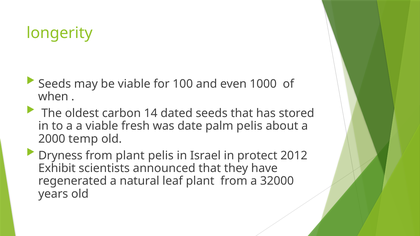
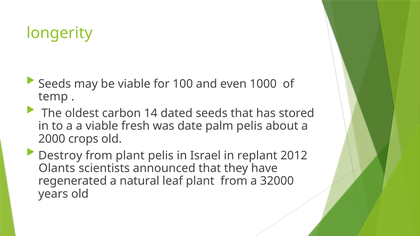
when: when -> temp (53, 97)
temp: temp -> crops (83, 139)
Dryness: Dryness -> Destroy (60, 156)
protect: protect -> replant (257, 156)
Exhibit: Exhibit -> Olants (57, 168)
